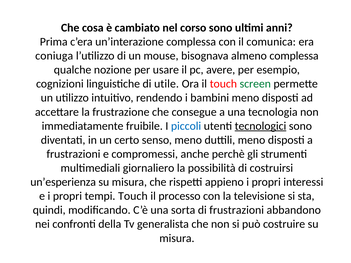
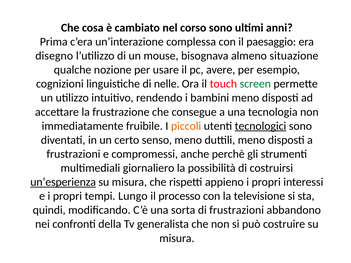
comunica: comunica -> paesaggio (271, 42)
coniuga: coniuga -> disegno (54, 56)
almeno complessa: complessa -> situazione (294, 56)
utile: utile -> nelle (167, 84)
piccoli colour: blue -> orange (186, 126)
un’esperienza underline: none -> present (63, 182)
tempi Touch: Touch -> Lungo (133, 196)
